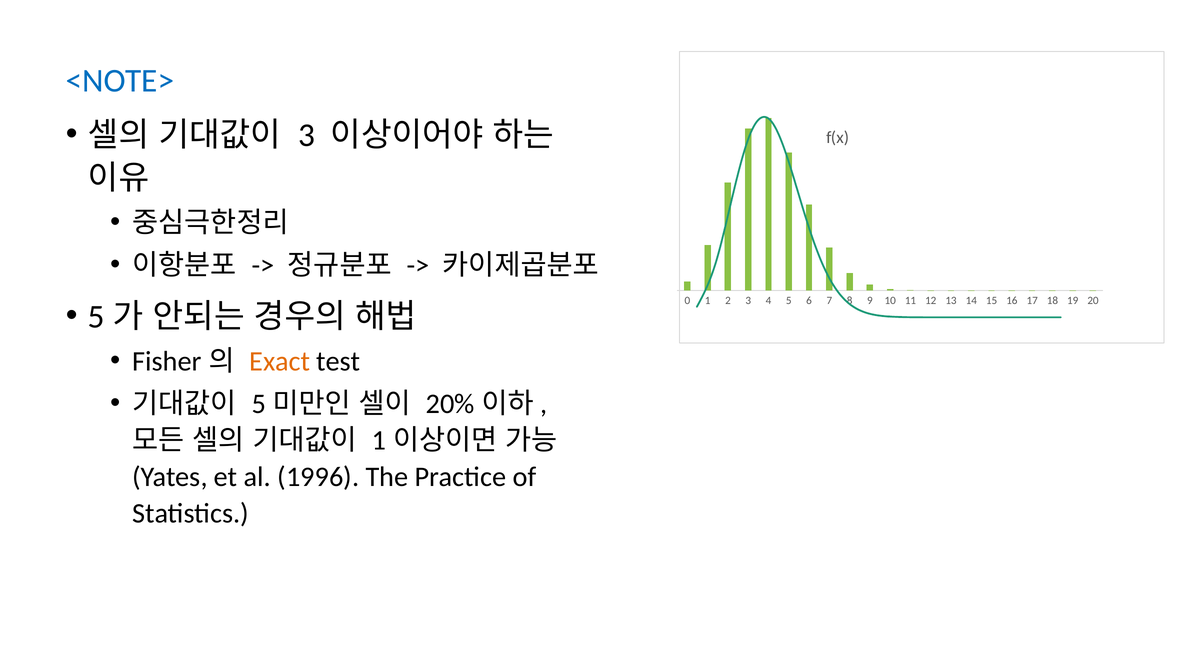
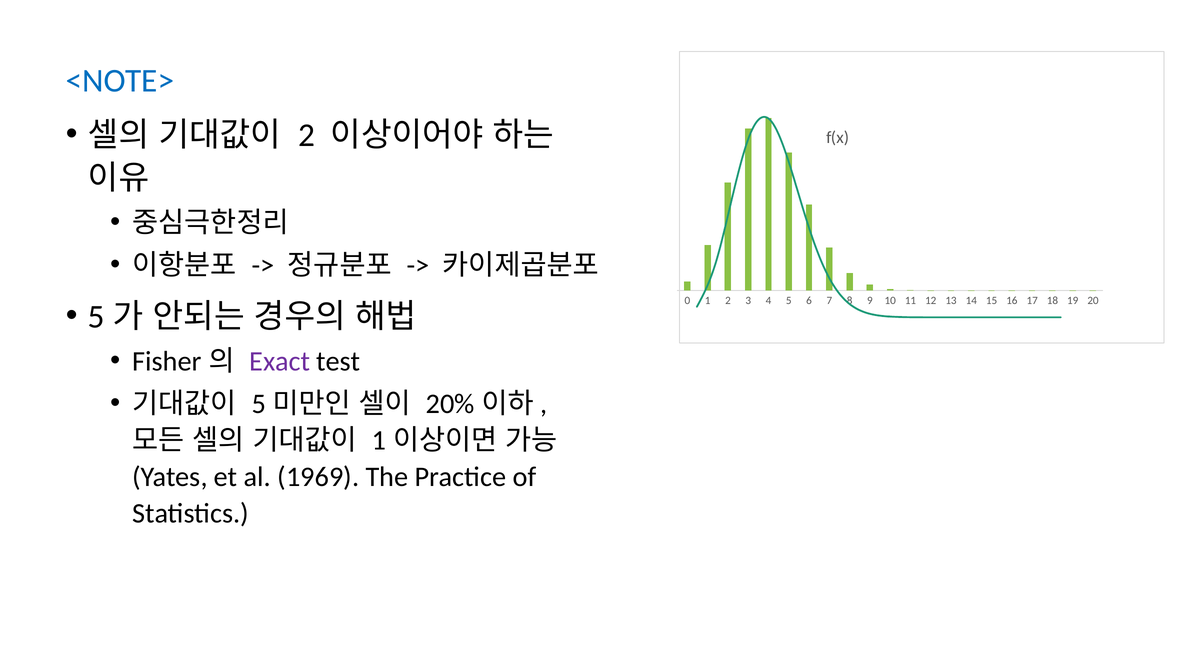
3: 3 -> 2 (307, 135)
Exact colour: orange -> purple (280, 362)
1996: 1996 -> 1969 (318, 477)
